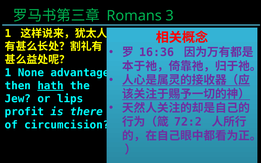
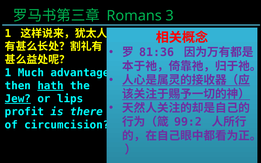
16:36: 16:36 -> 81:36 (157, 52)
None: None -> Much (31, 73)
Jew underline: none -> present (18, 99)
72:2: 72:2 -> 99:2 (188, 122)
